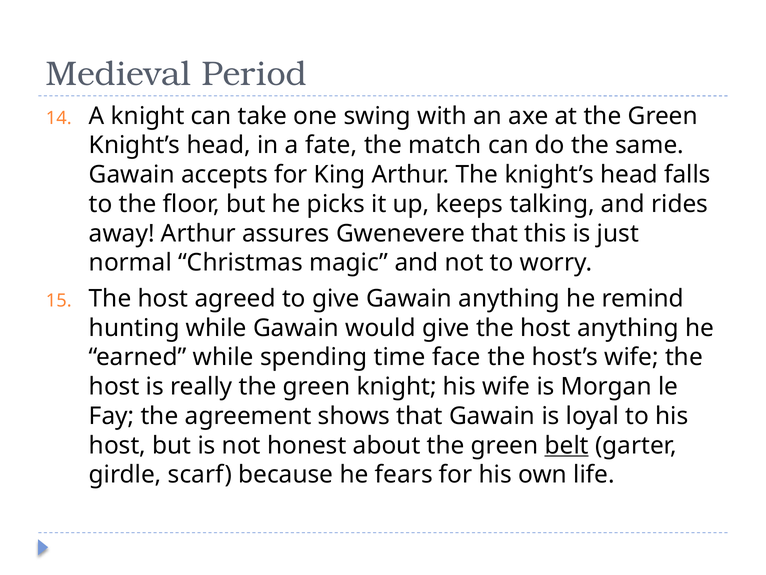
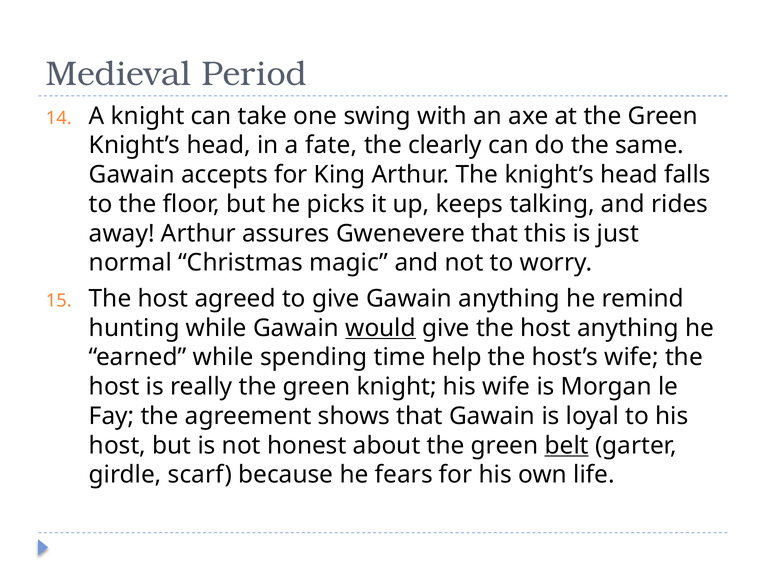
match: match -> clearly (445, 145)
would underline: none -> present (381, 328)
face: face -> help (457, 357)
